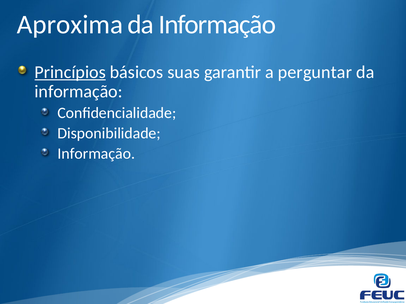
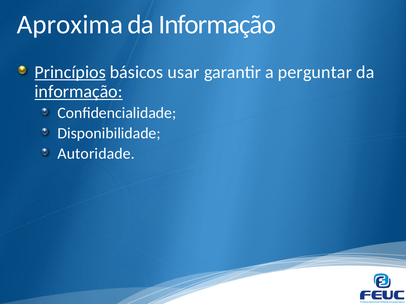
suas: suas -> usar (184, 72)
informação underline: none -> present (79, 92)
Informação: Informação -> Autoridade (96, 154)
